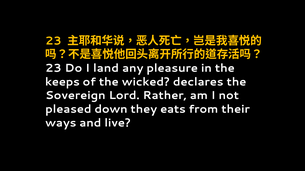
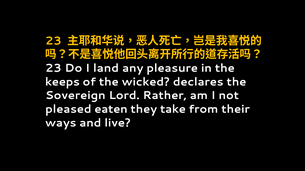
down: down -> eaten (111, 110)
eats: eats -> take (173, 110)
